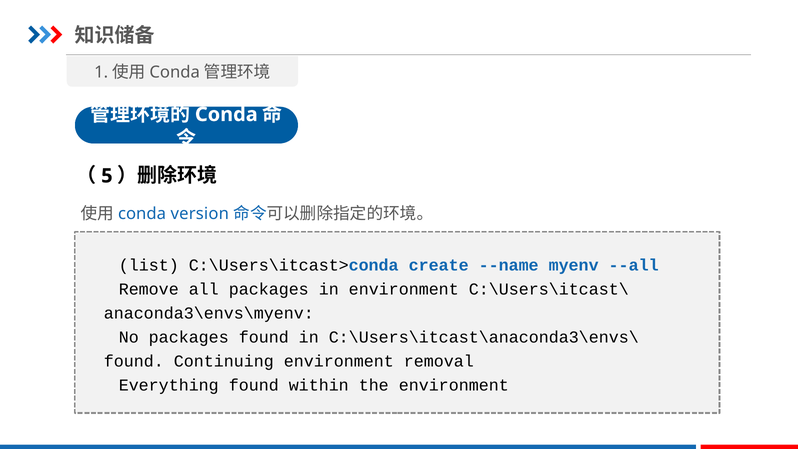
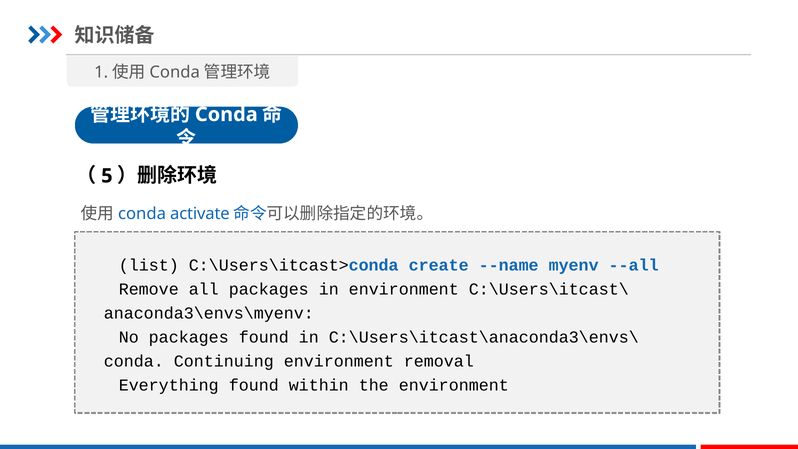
version: version -> activate (200, 214)
found: found -> conda (134, 361)
